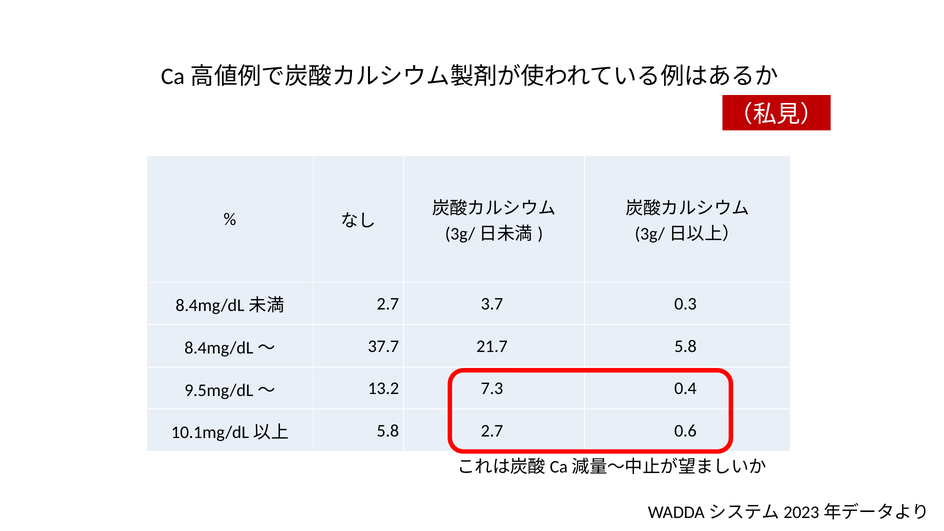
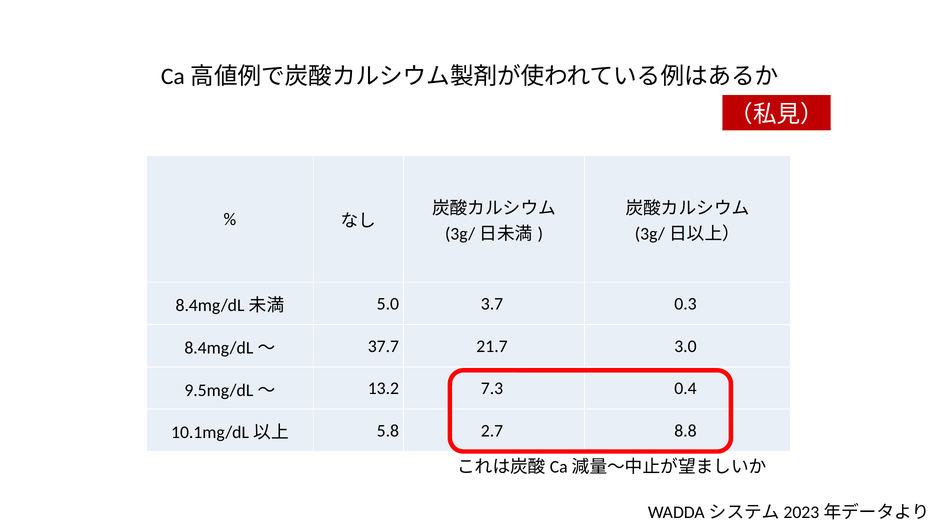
2.7: 2.7 -> 5.0 (388, 304)
21.7 5.8: 5.8 -> 3.0 (685, 346)
0.6: 0.6 -> 8.8 (685, 431)
